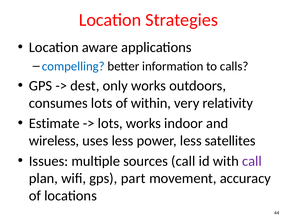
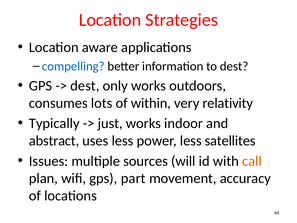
to calls: calls -> dest (234, 66)
Estimate: Estimate -> Typically (54, 123)
lots: lots -> just (110, 123)
wireless: wireless -> abstract (54, 141)
sources call: call -> will (183, 161)
call colour: purple -> orange (252, 161)
